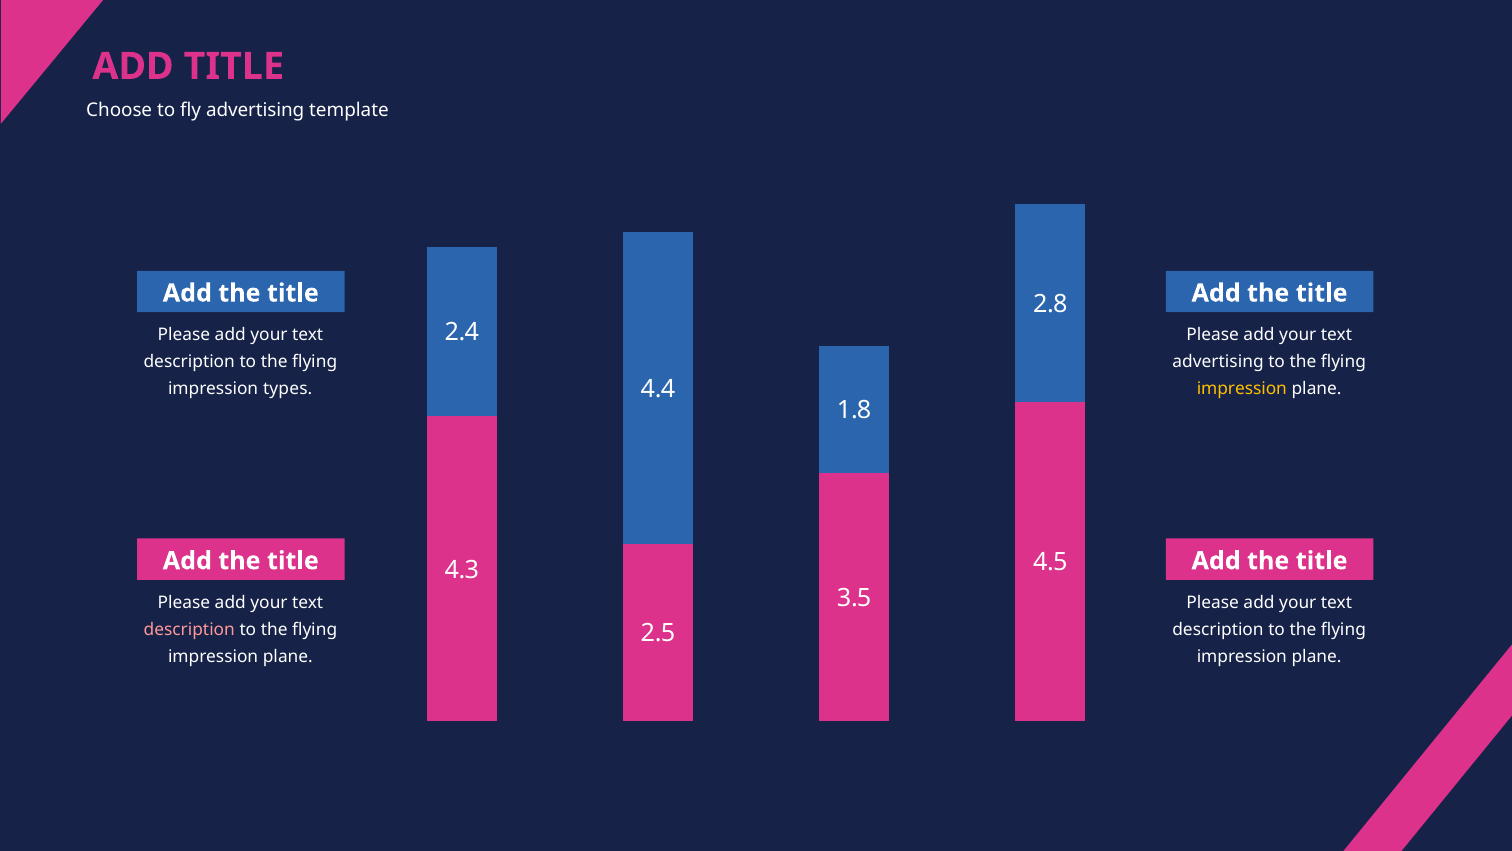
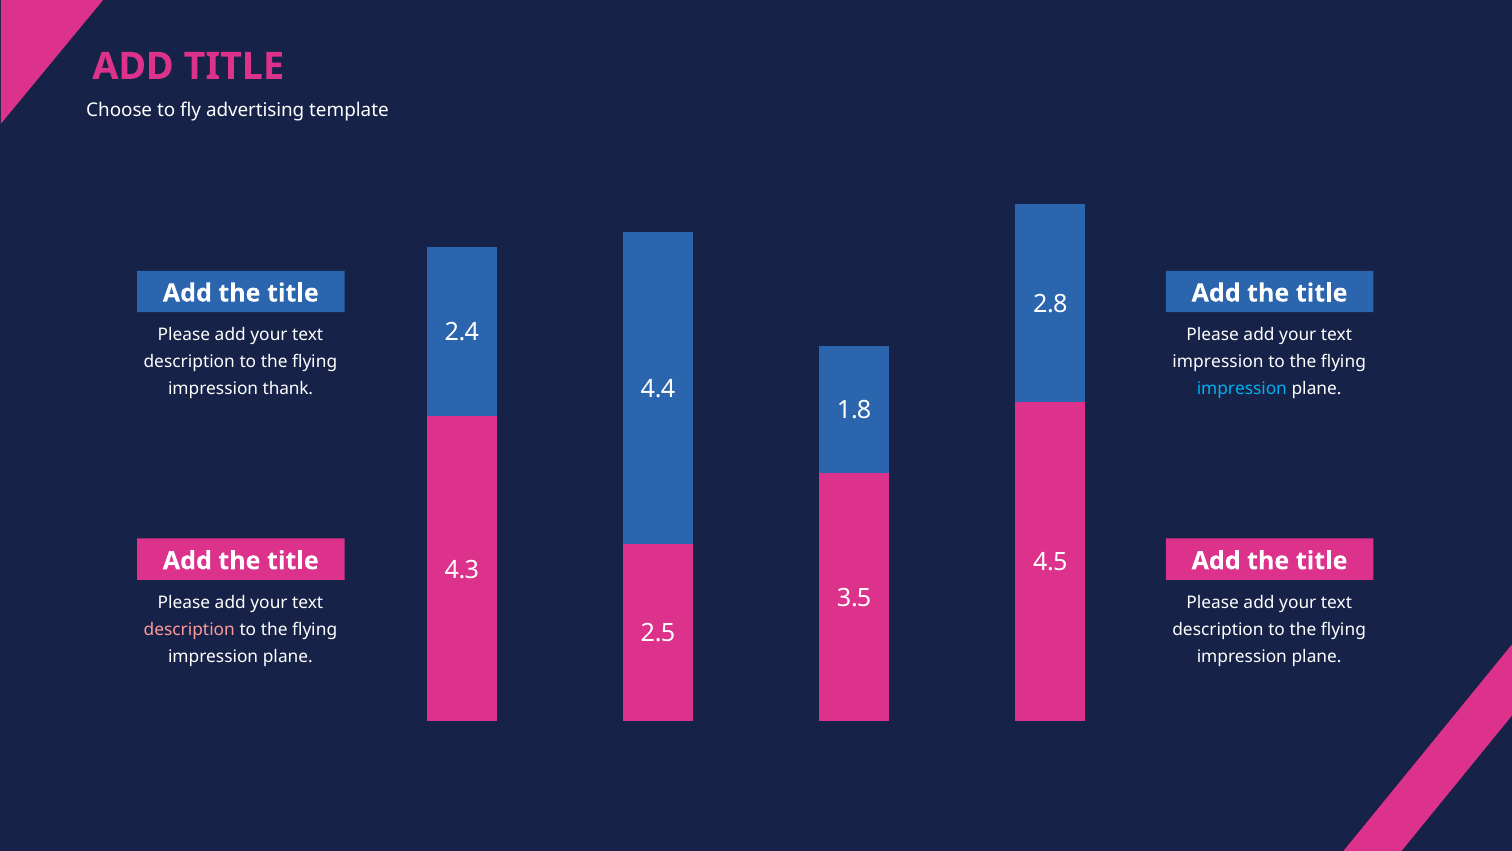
advertising: advertising -> impression (1218, 362)
types: types -> thank (288, 389)
impression colour: yellow -> light blue (1242, 389)
